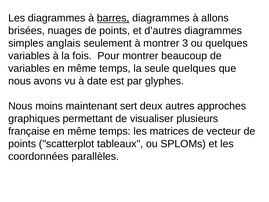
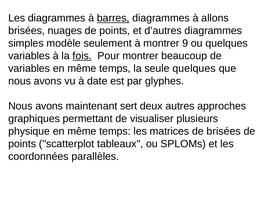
anglais: anglais -> modèle (64, 43)
3: 3 -> 9 (185, 43)
fois underline: none -> present (82, 56)
moins: moins -> avons (49, 106)
française: française -> physique (29, 131)
de vecteur: vecteur -> brisées (224, 131)
